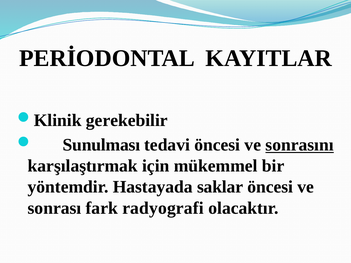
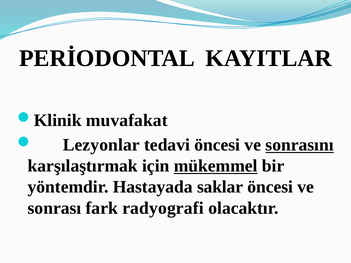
gerekebilir: gerekebilir -> muvafakat (127, 120)
Sunulması: Sunulması -> Lezyonlar (101, 145)
mükemmel underline: none -> present (216, 166)
